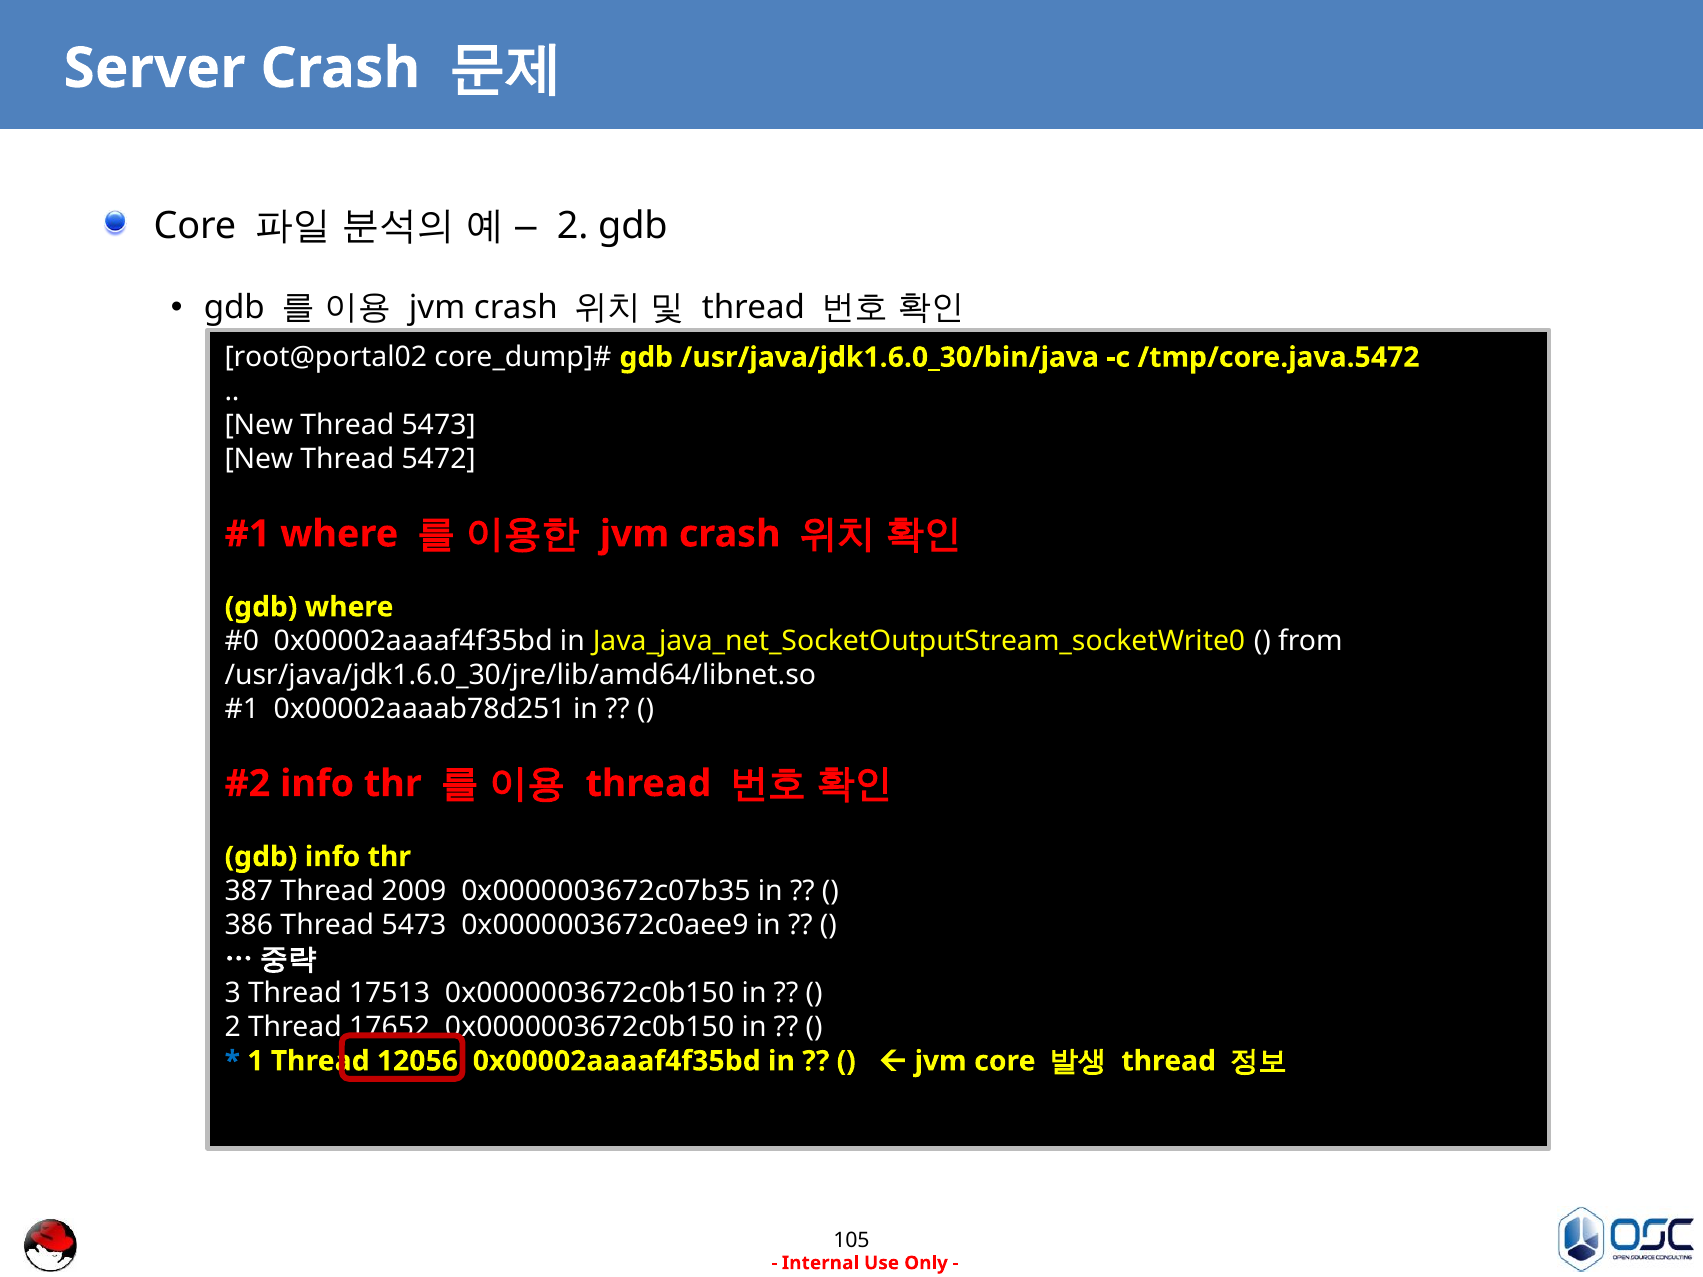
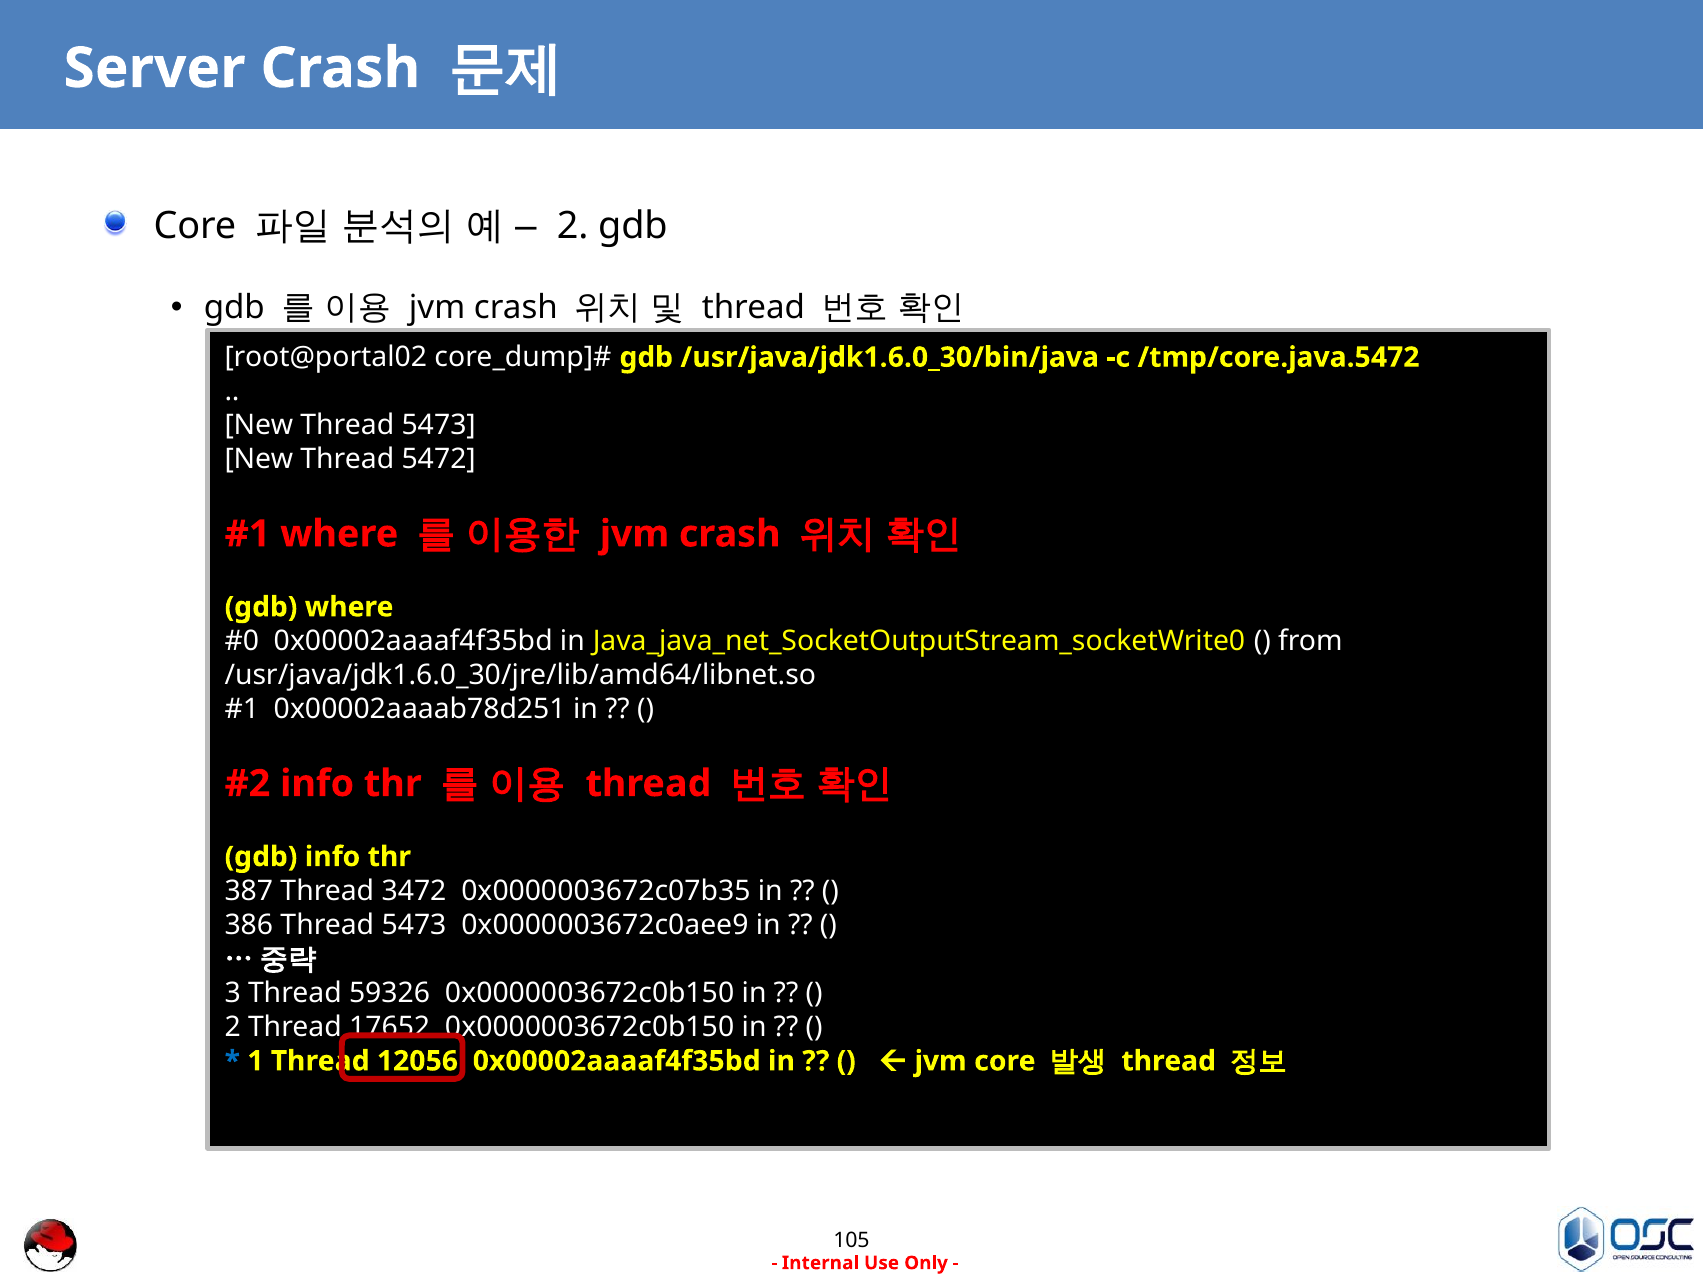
2009: 2009 -> 3472 (414, 891)
17513: 17513 -> 59326 (390, 993)
